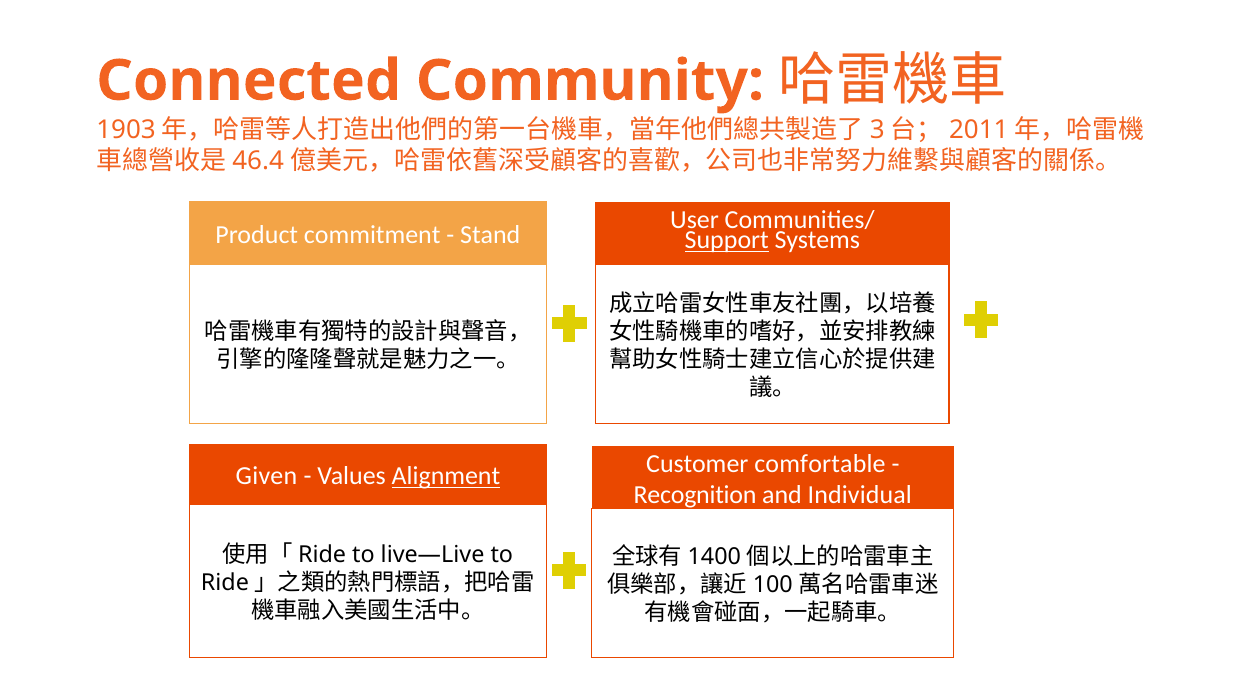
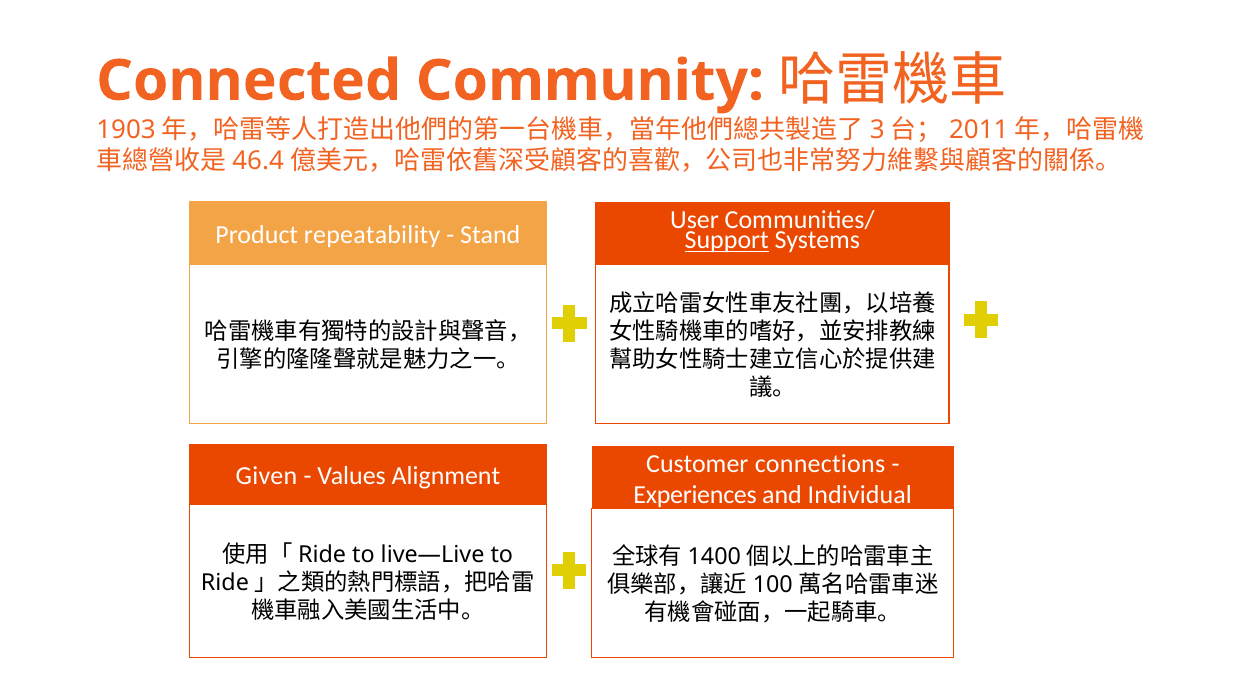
commitment: commitment -> repeatability (372, 235)
comfortable: comfortable -> connections (820, 464)
Alignment underline: present -> none (446, 476)
Recognition: Recognition -> Experiences (695, 495)
